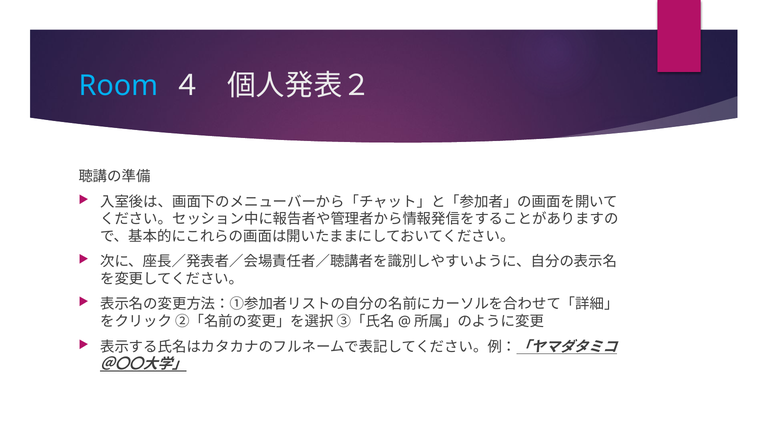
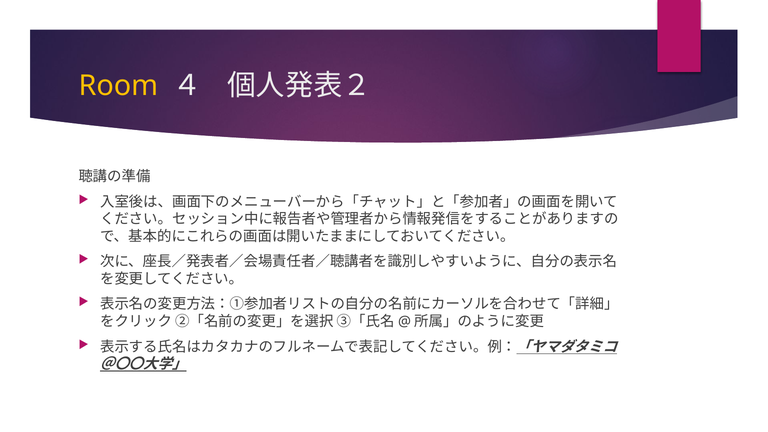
Room colour: light blue -> yellow (118, 86)
